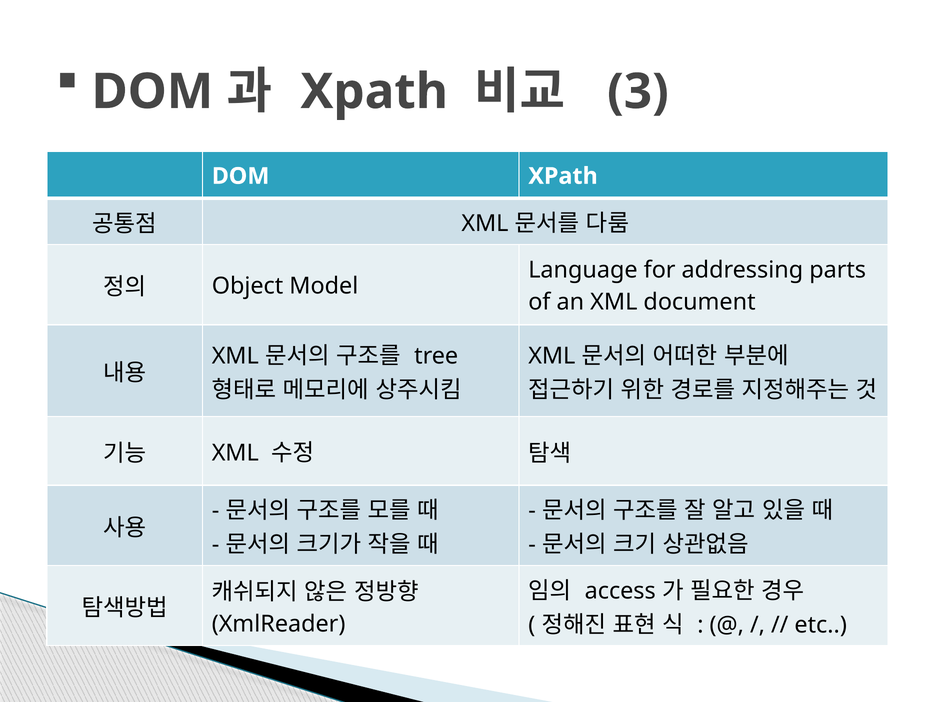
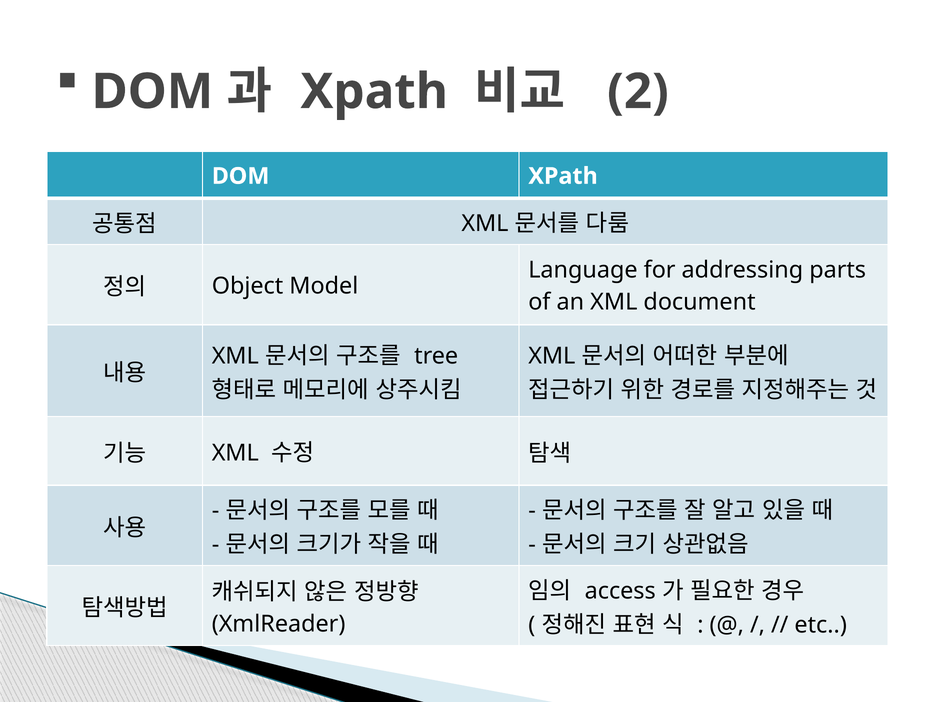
3: 3 -> 2 (638, 92)
